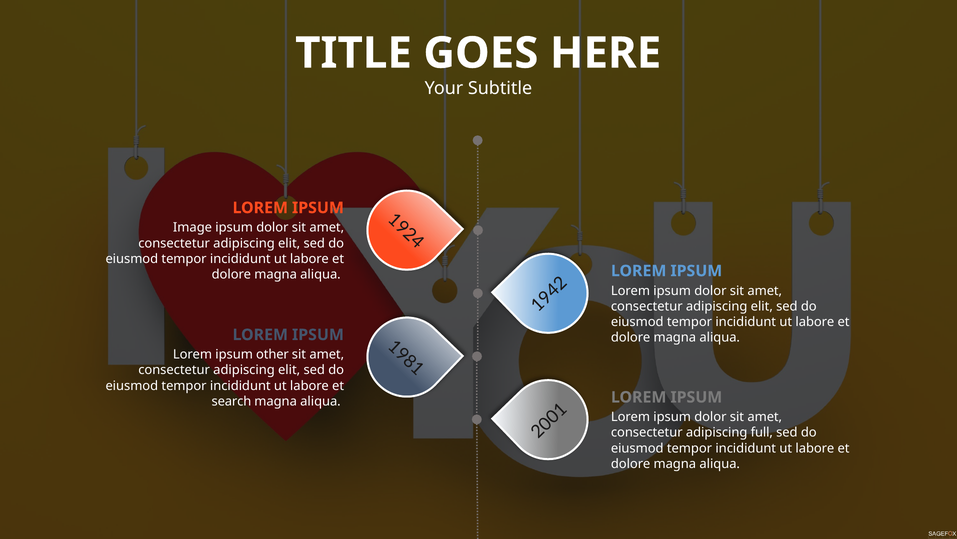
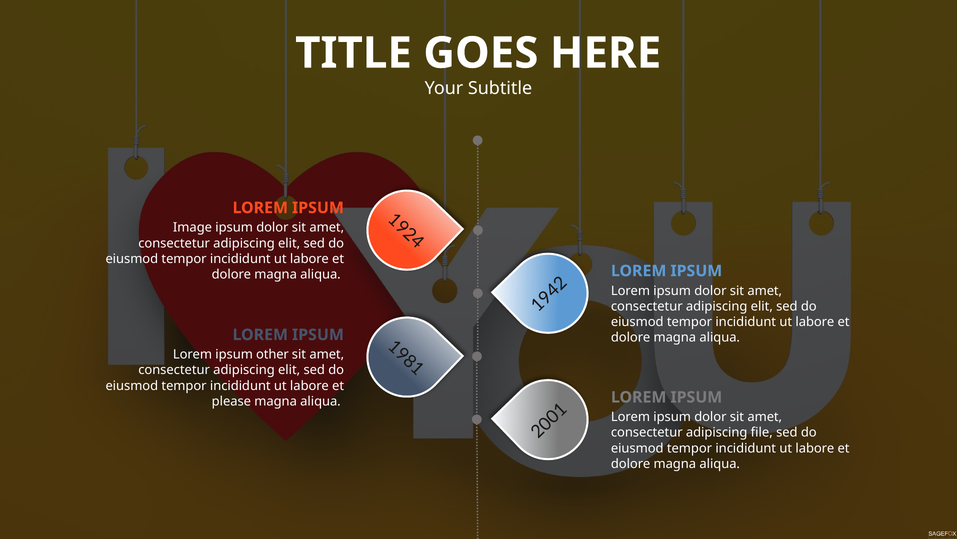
search: search -> please (231, 401)
full: full -> file (762, 432)
